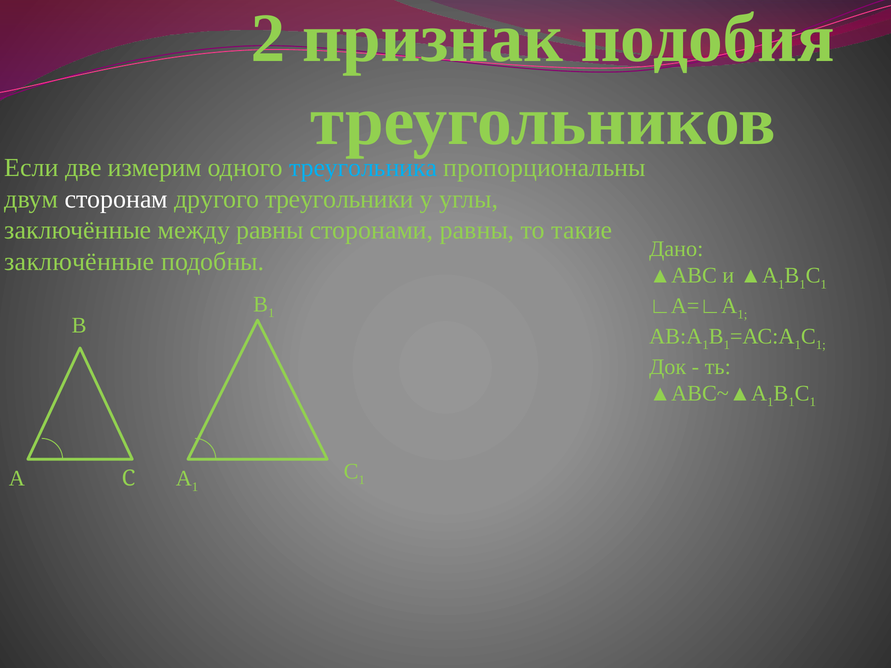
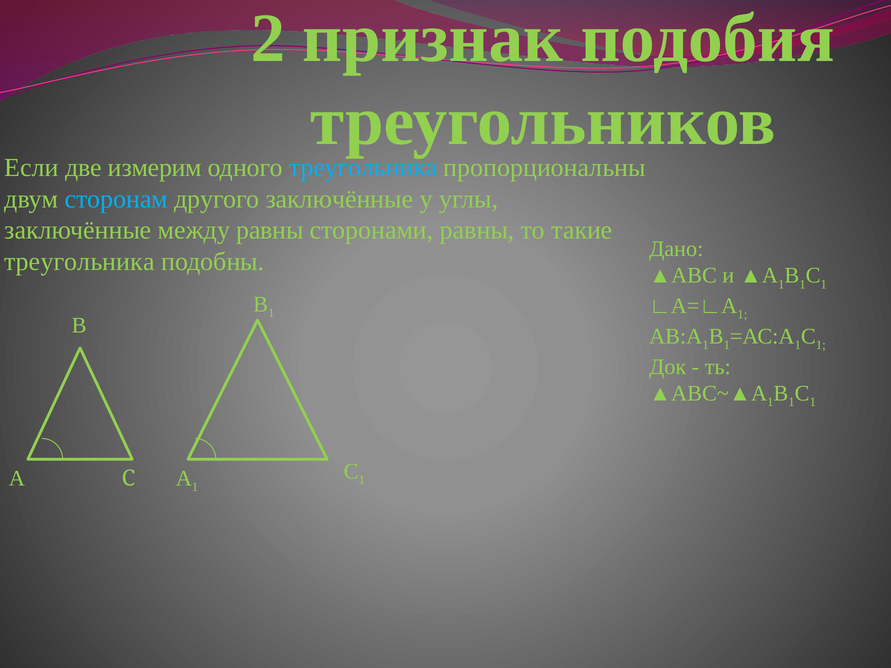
сторонам colour: white -> light blue (116, 199)
другого треугольники: треугольники -> заключённые (339, 199)
заключённые: заключённые -> треугольника (80, 262)
